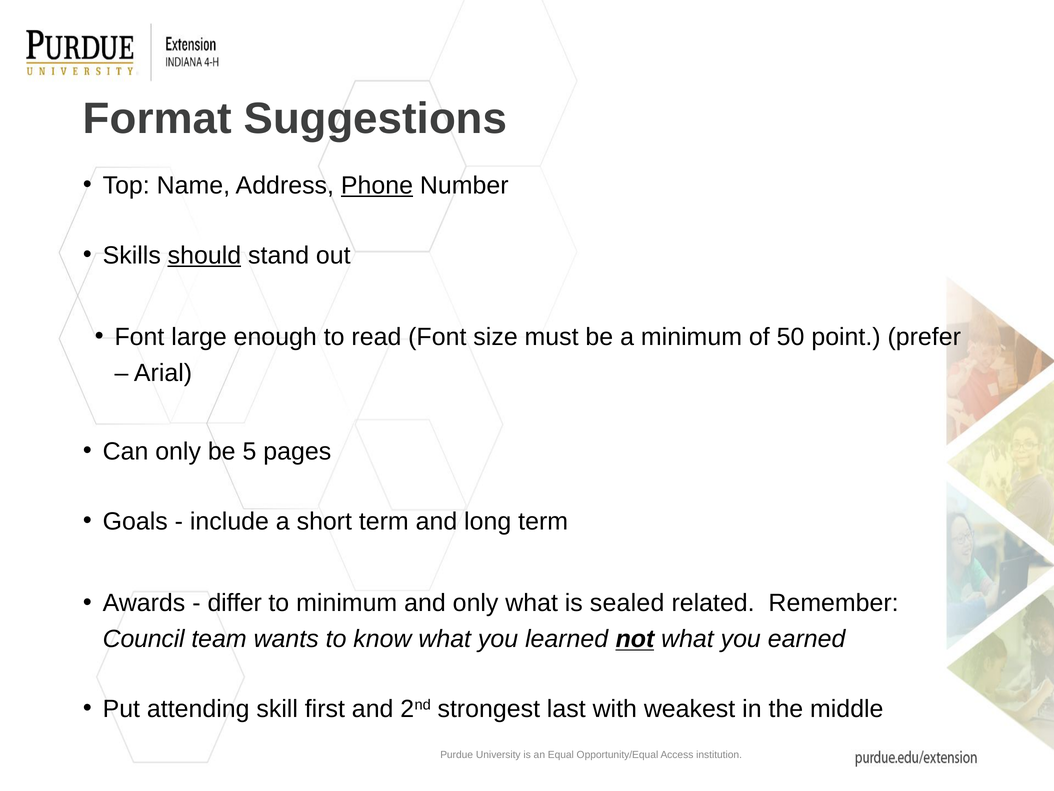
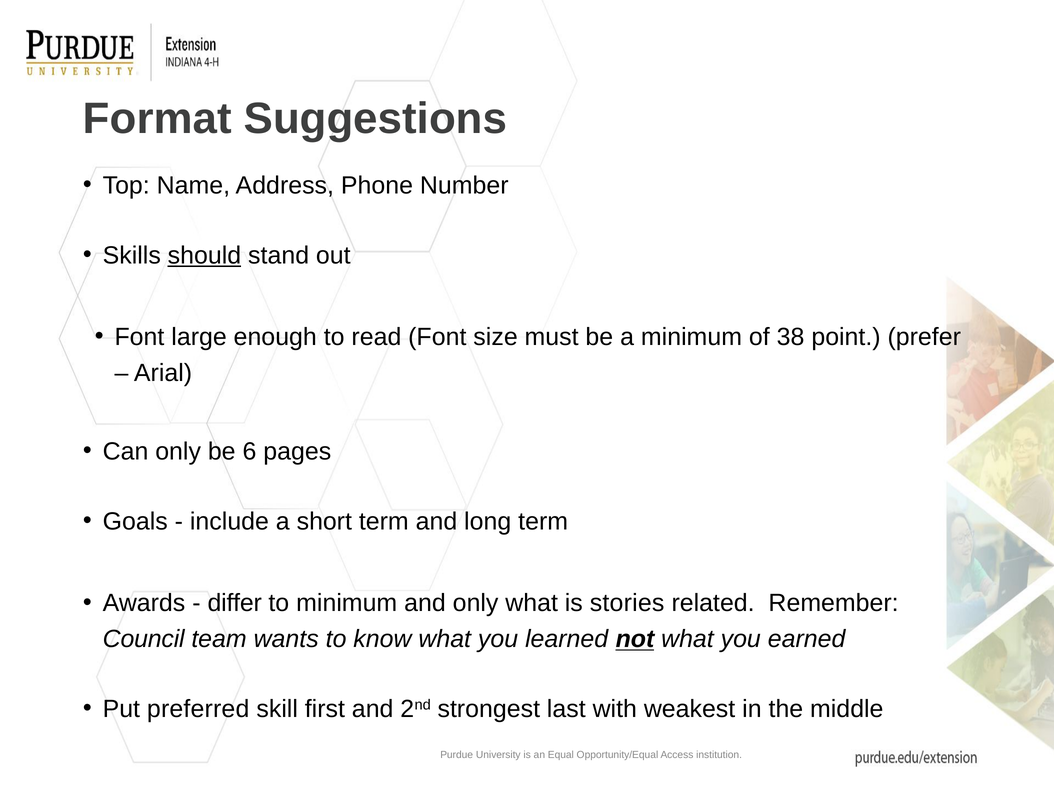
Phone underline: present -> none (377, 185)
50: 50 -> 38 (791, 337)
5: 5 -> 6 (250, 451)
sealed: sealed -> stories (627, 603)
attending: attending -> preferred (198, 709)
